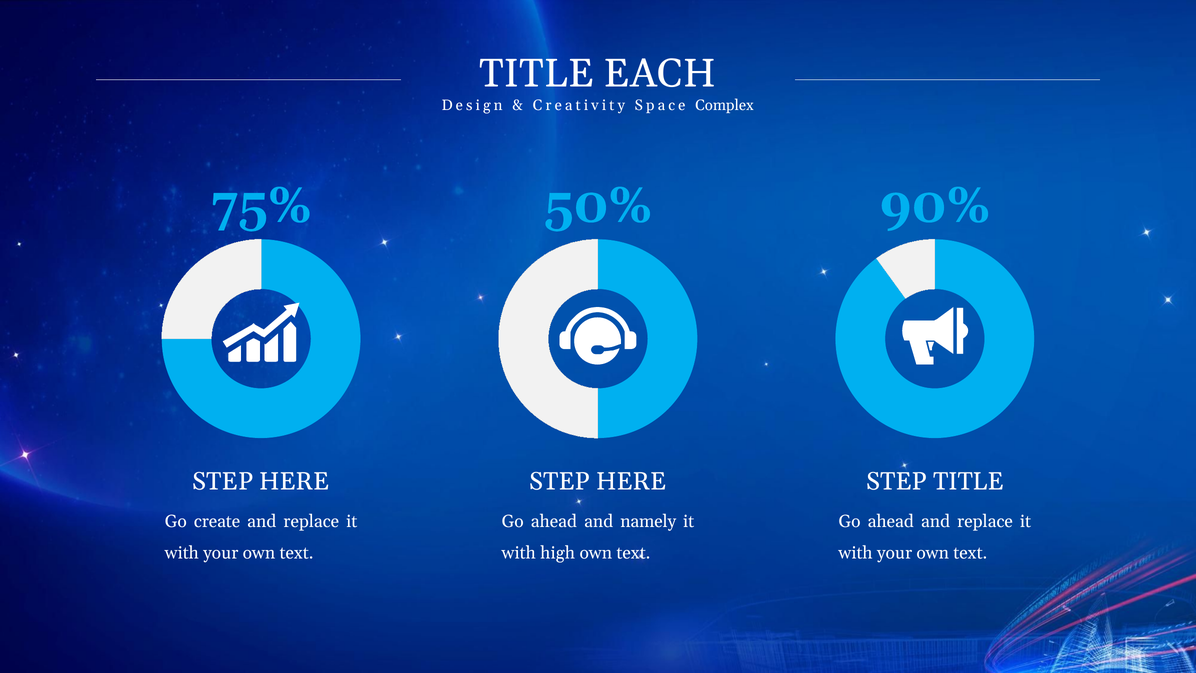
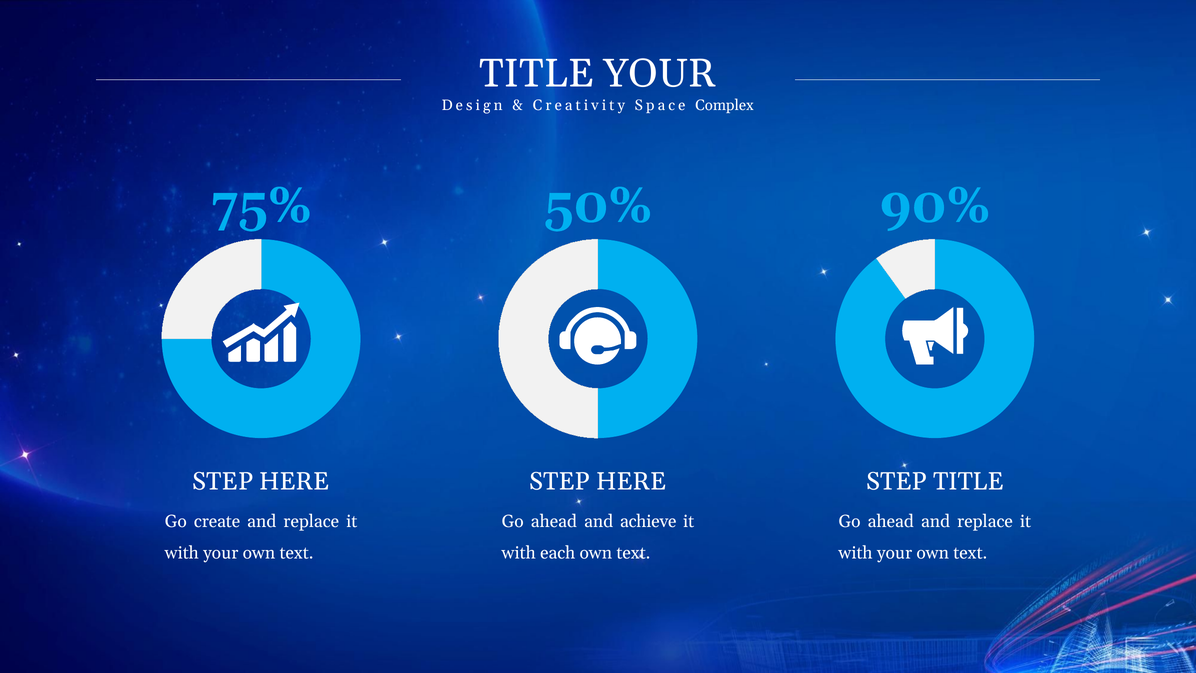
TITLE EACH: EACH -> YOUR (660, 73)
namely: namely -> achieve (648, 521)
high: high -> each (558, 553)
